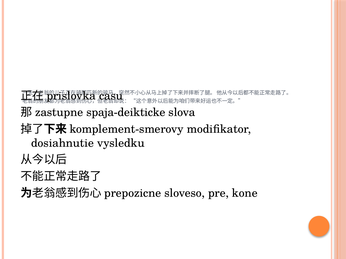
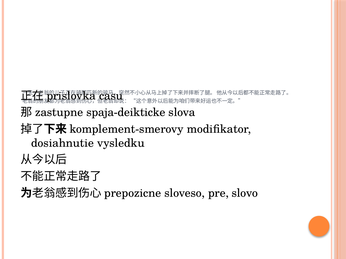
kone: kone -> slovo (245, 193)
